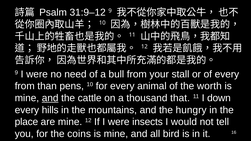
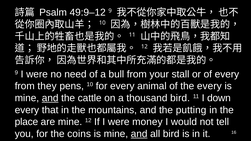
31:9–12: 31:9–12 -> 49:9–12 (88, 12)
than: than -> they (47, 86)
the worth: worth -> every (209, 86)
thousand that: that -> bird (180, 98)
hills: hills -> that (50, 110)
hungry: hungry -> putting (191, 110)
insects: insects -> money (147, 122)
and underline: none -> present (139, 134)
